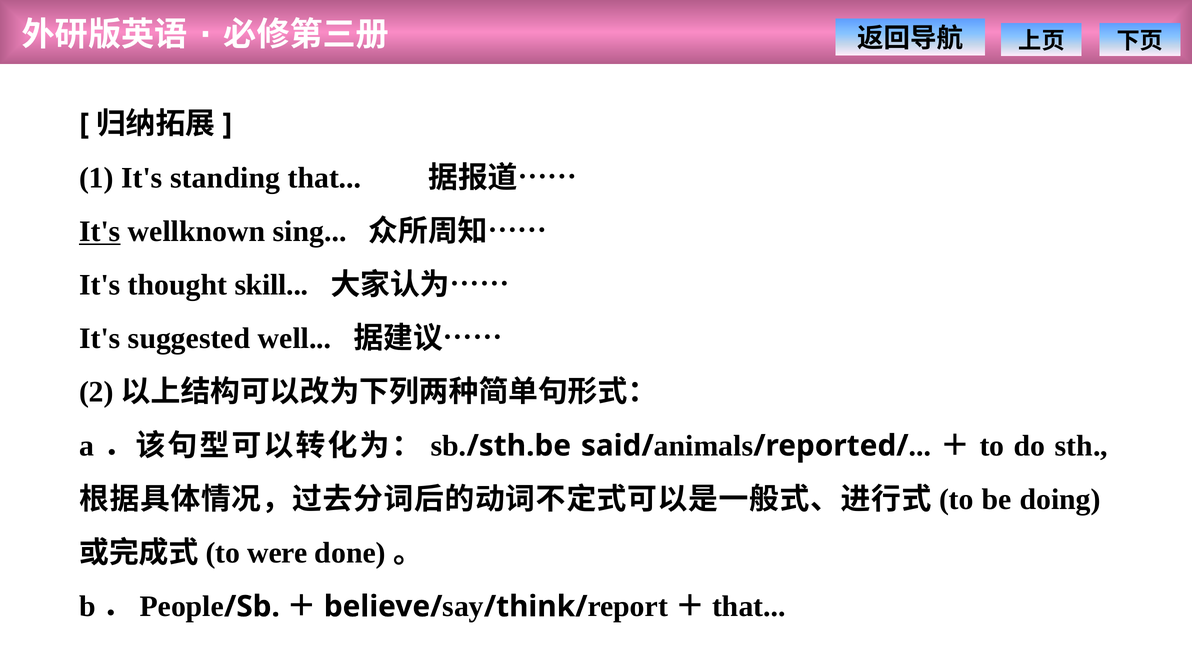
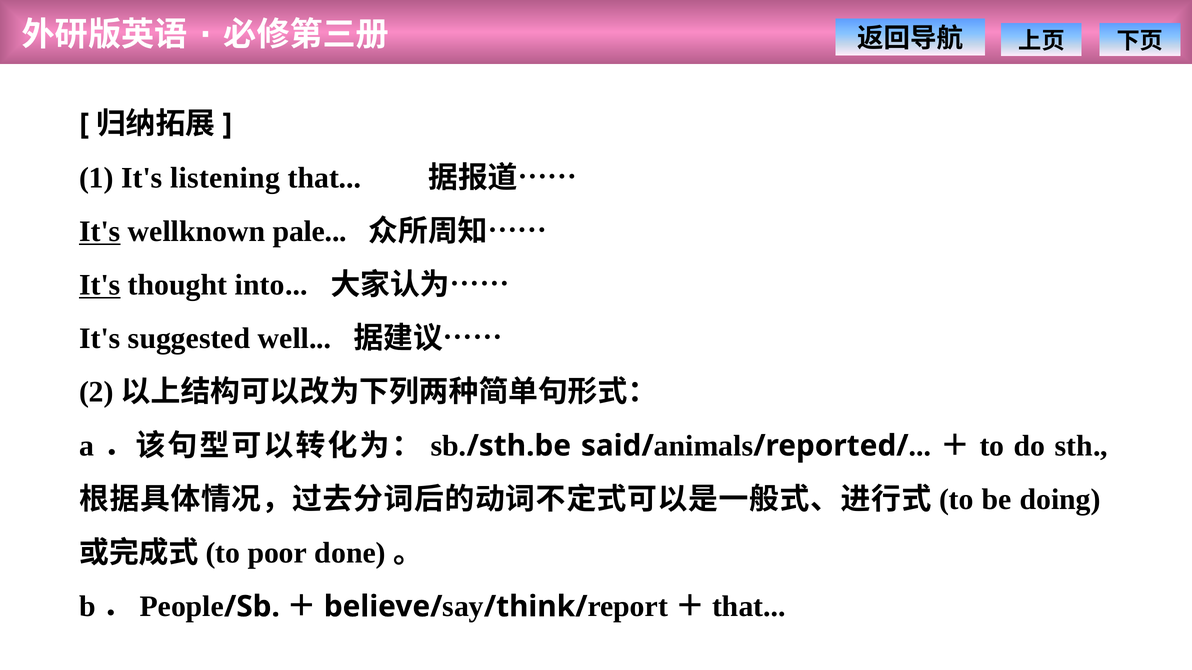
standing: standing -> listening (225, 178)
sing: sing -> pale (310, 232)
It's underline: none -> present (100, 285)
skill: skill -> into (271, 285)
were: were -> poor (277, 553)
